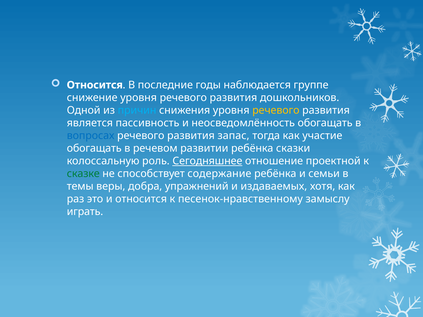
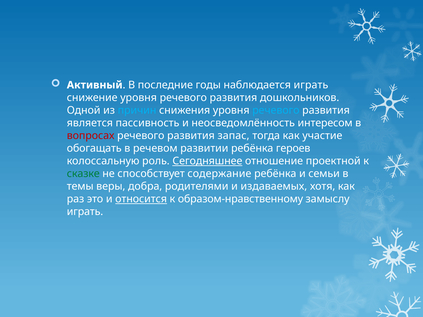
Относится: Относится -> Активный (95, 85)
наблюдается группе: группе -> играть (311, 85)
речевого colour: yellow -> light blue (276, 110)
неосведомлённость обогащать: обогащать -> интересом (325, 123)
вопросах colour: blue -> red (91, 136)
сказки: сказки -> героев (293, 149)
упражнений: упражнений -> родителями (197, 187)
относится underline: none -> present (141, 199)
песенок-нравственному: песенок-нравственному -> образом-нравственному (240, 199)
